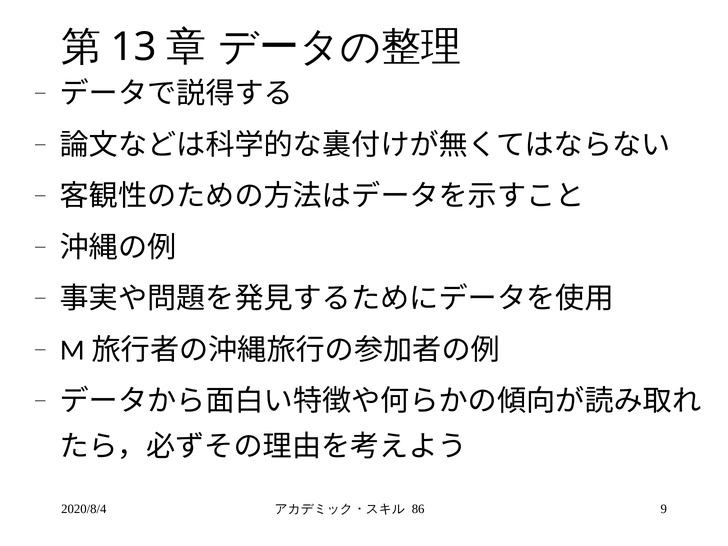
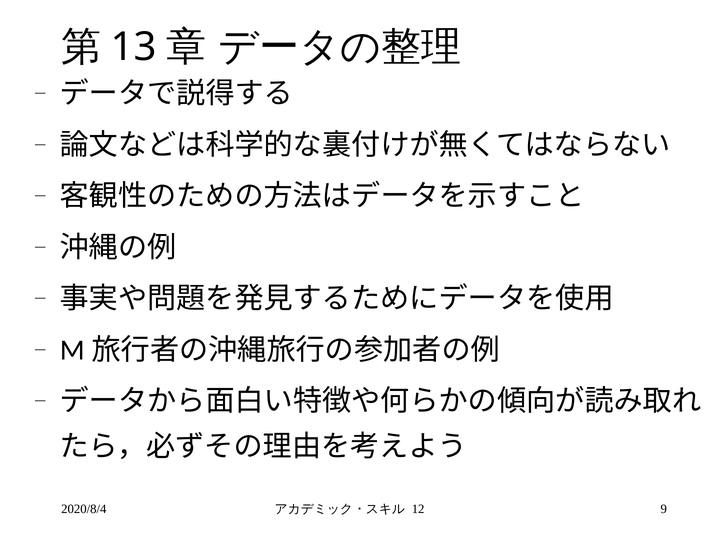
86: 86 -> 12 (418, 509)
